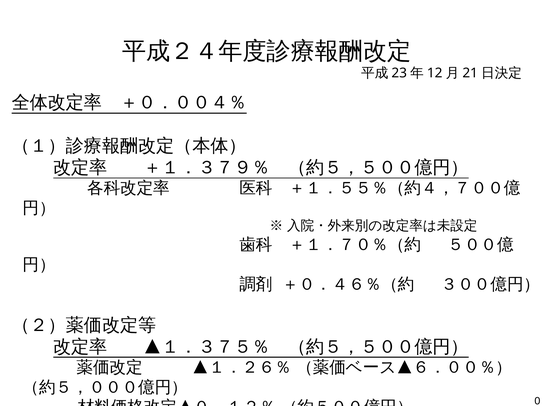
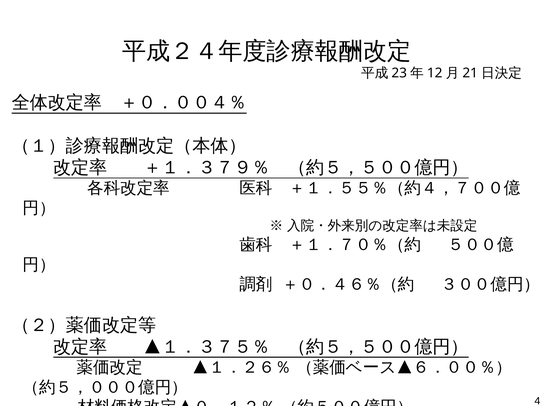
0: 0 -> 4 (537, 402)
